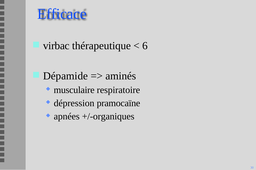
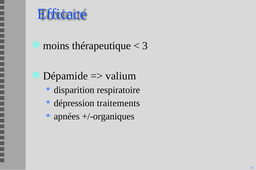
virbac: virbac -> moins (56, 46)
6: 6 -> 3 (145, 46)
aminés: aminés -> valium (121, 76)
musculaire: musculaire -> disparition (74, 90)
pramocaïne: pramocaïne -> traitements (118, 103)
